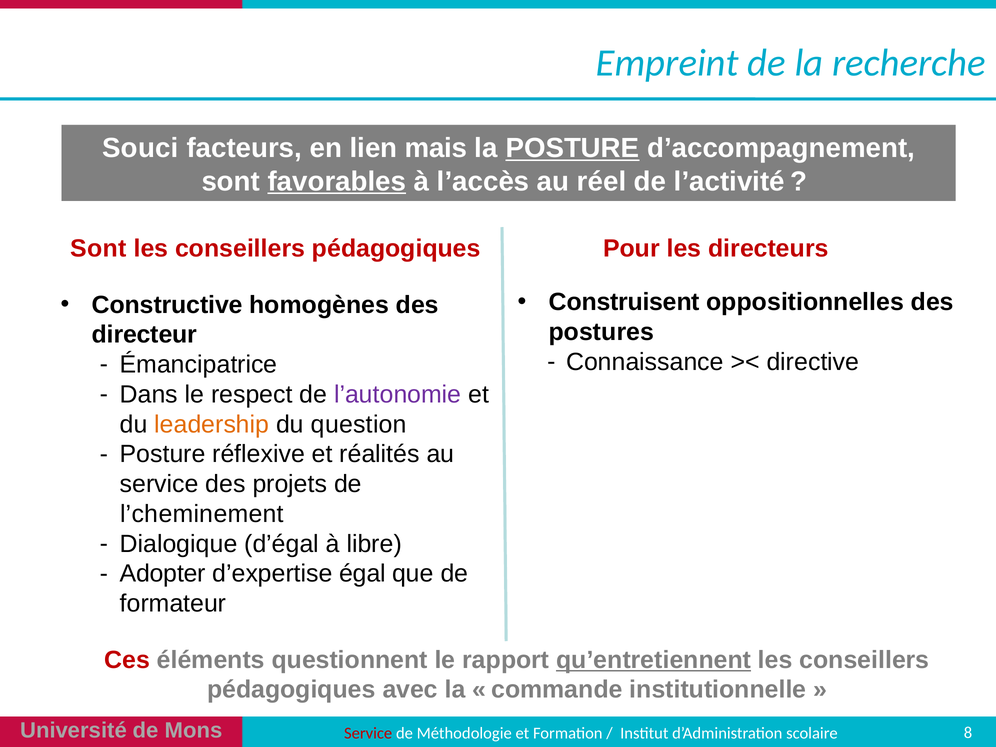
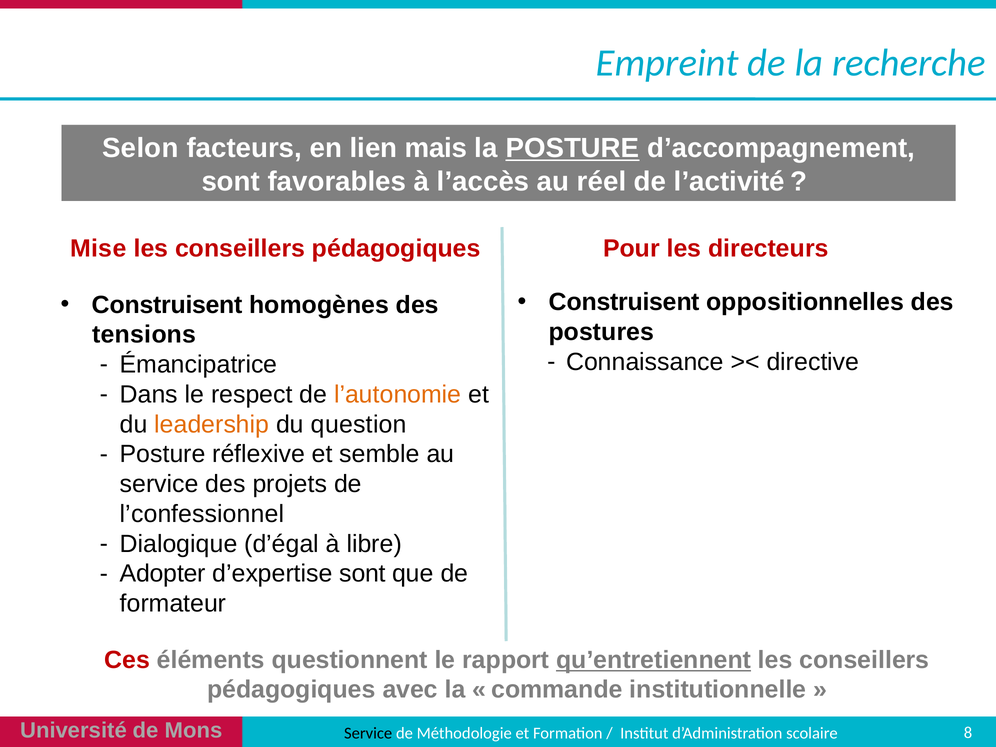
Souci: Souci -> Selon (140, 148)
favorables underline: present -> none (337, 181)
Sont: Sont -> Mise (98, 249)
Constructive: Constructive -> Construisent (167, 305)
directeur: directeur -> tensions (144, 335)
l’autonomie colour: purple -> orange (398, 394)
réalités: réalités -> semble (380, 454)
l’cheminement: l’cheminement -> l’confessionnel (202, 514)
d’expertise égal: égal -> sont (362, 574)
Service colour: red -> black (368, 733)
